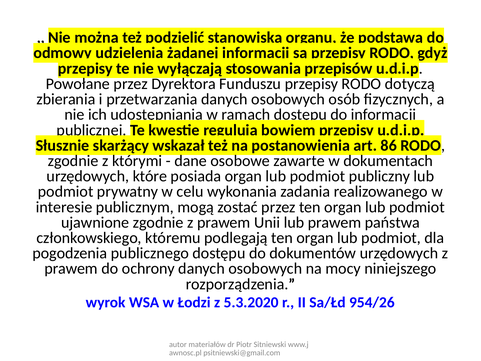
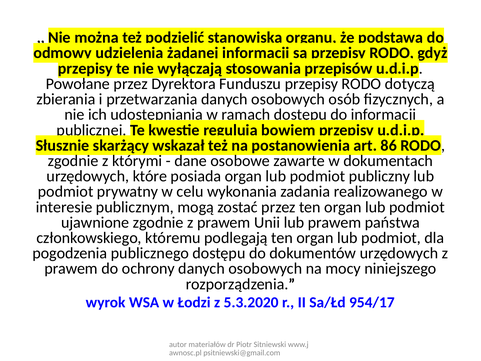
954/26: 954/26 -> 954/17 (372, 302)
